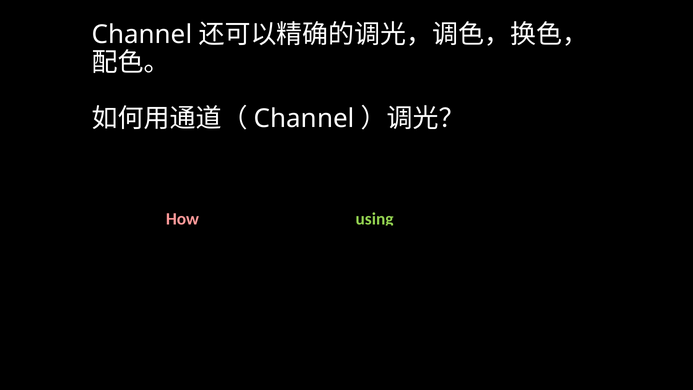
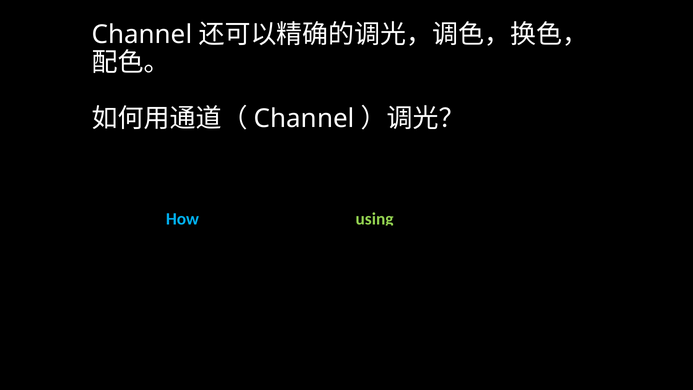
How colour: pink -> light blue (182, 219)
